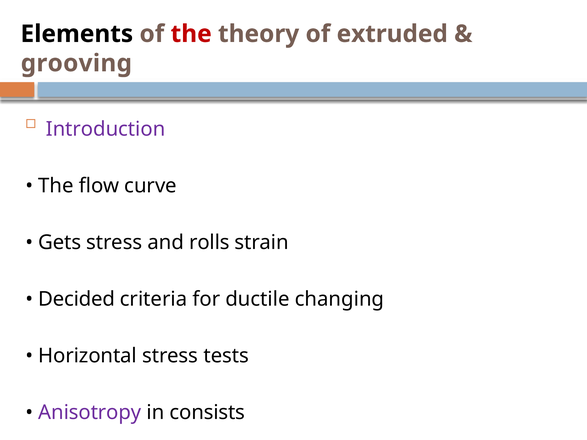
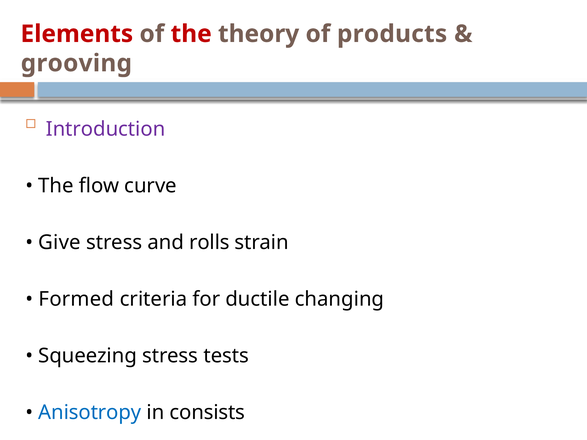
Elements colour: black -> red (77, 34)
extruded: extruded -> products (392, 34)
Gets: Gets -> Give (60, 242)
Decided: Decided -> Formed (76, 299)
Horizontal: Horizontal -> Squeezing (88, 356)
Anisotropy colour: purple -> blue (90, 413)
